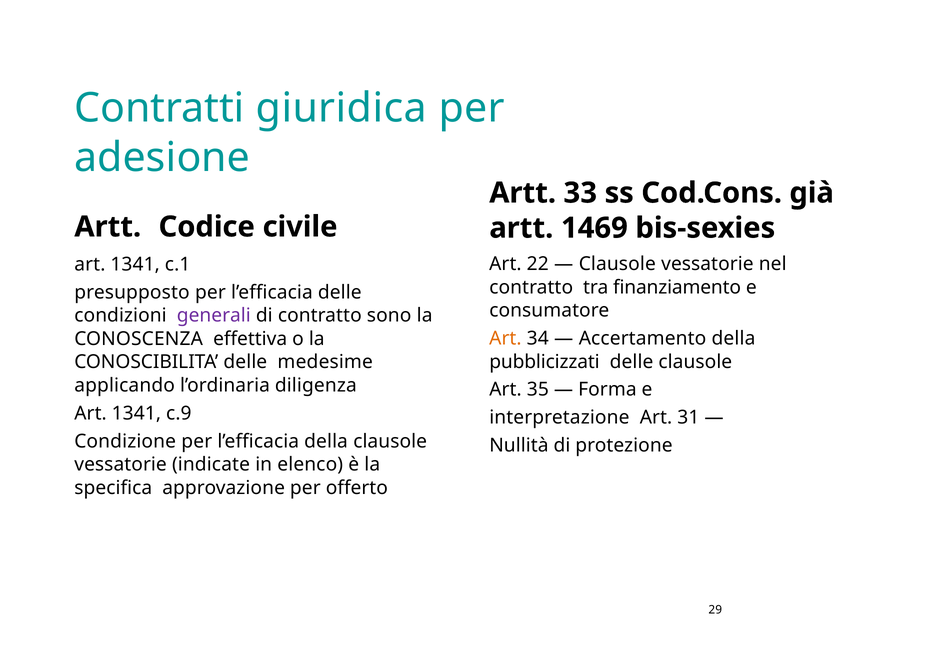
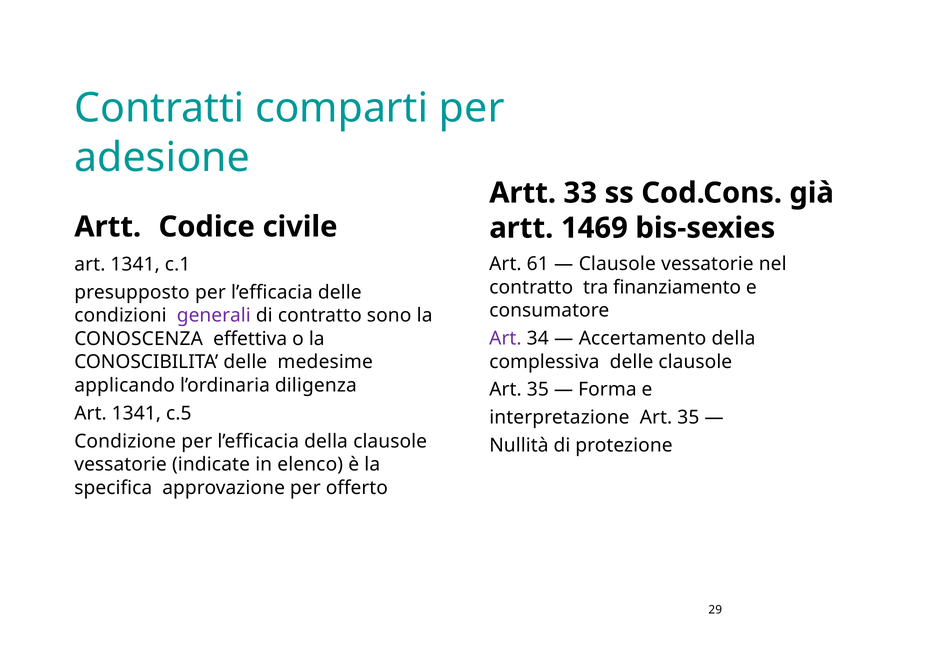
giuridica: giuridica -> comparti (342, 108)
22: 22 -> 61 (538, 264)
Art colour: orange -> purple (505, 338)
pubblicizzati: pubblicizzati -> complessiva (544, 361)
c.9: c.9 -> c.5 (179, 413)
interpretazione Art 31: 31 -> 35 (688, 417)
